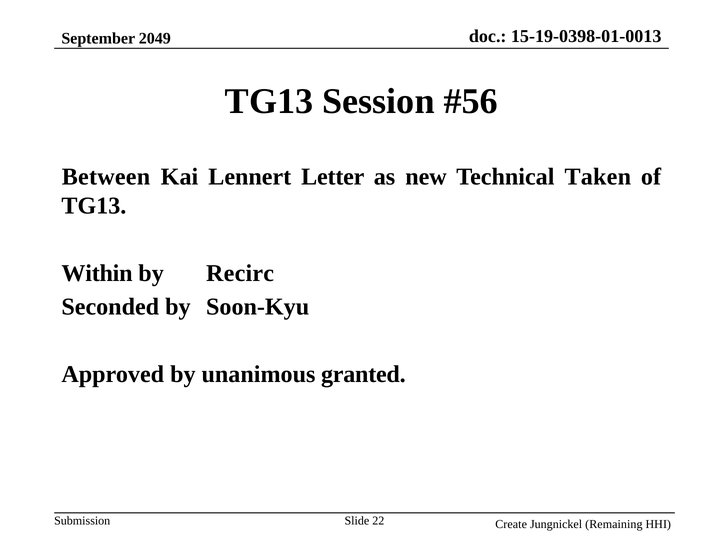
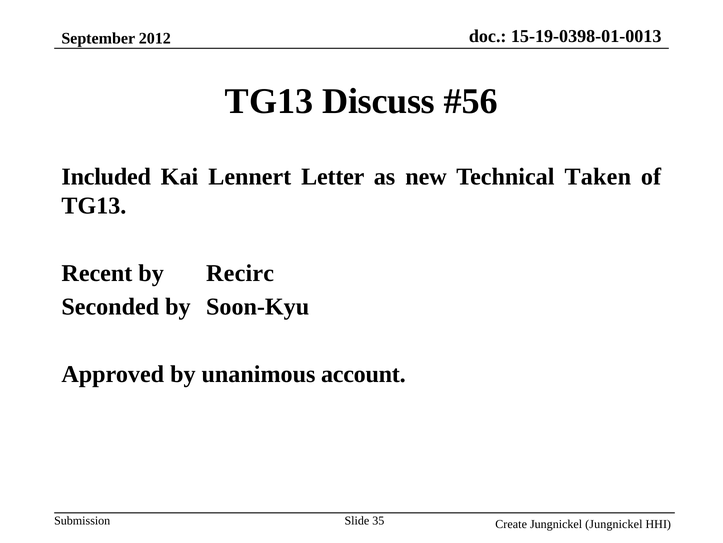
2049: 2049 -> 2012 (155, 39)
Session: Session -> Discuss (379, 101)
Between: Between -> Included (106, 176)
Within: Within -> Recent (97, 273)
granted: granted -> account (363, 374)
22: 22 -> 35 (378, 520)
Jungnickel Remaining: Remaining -> Jungnickel (614, 524)
